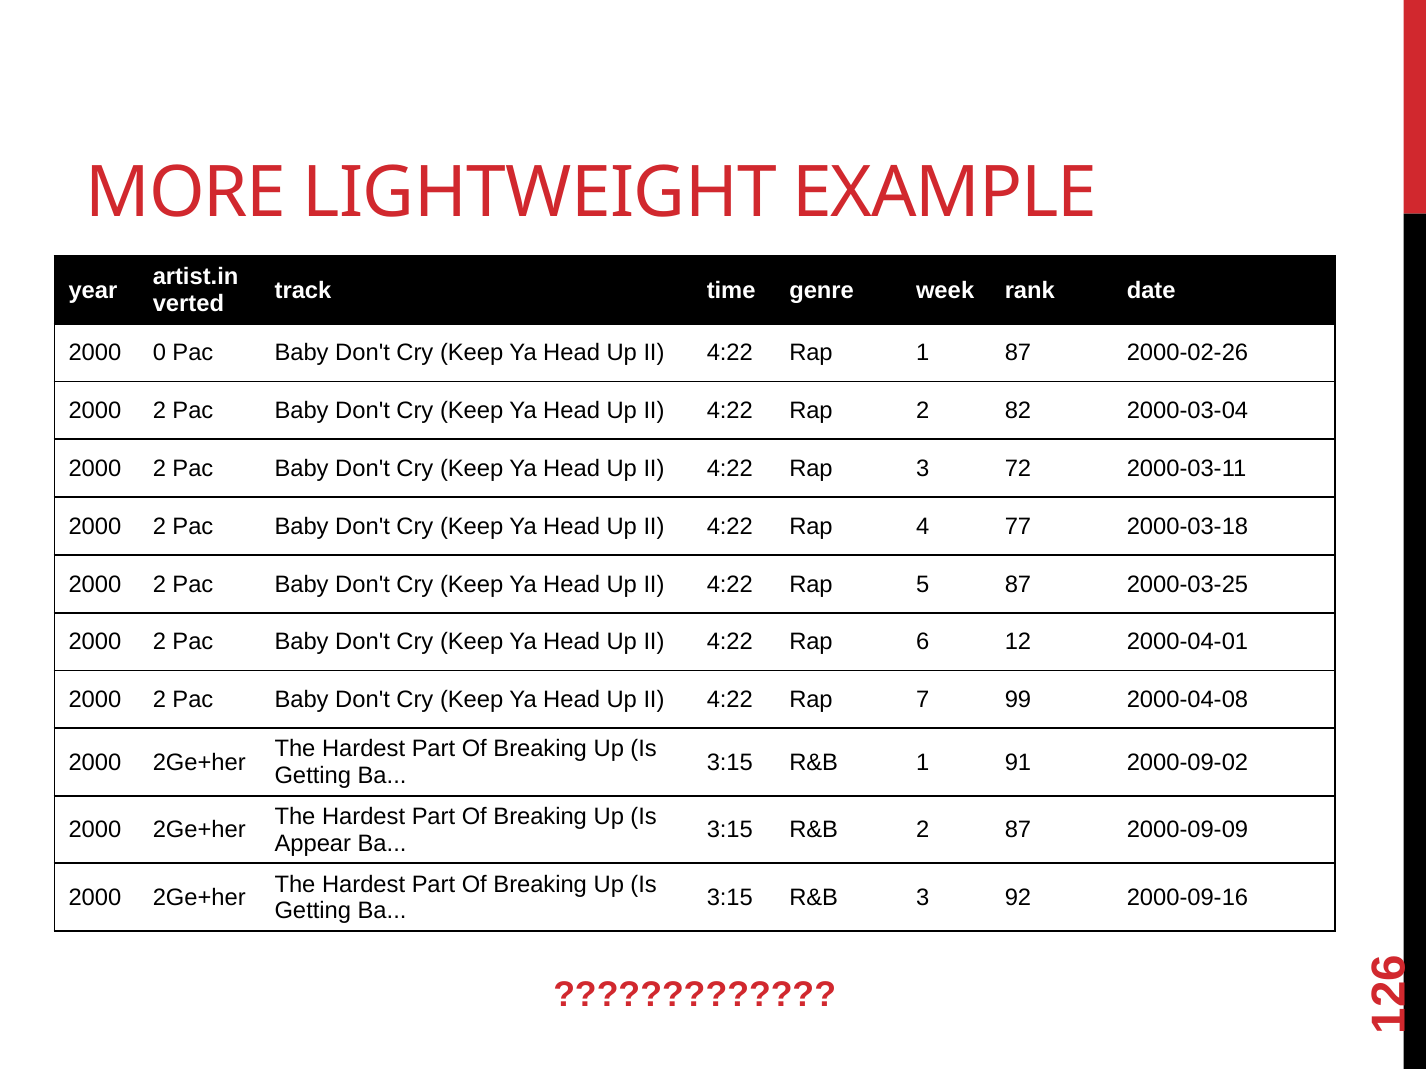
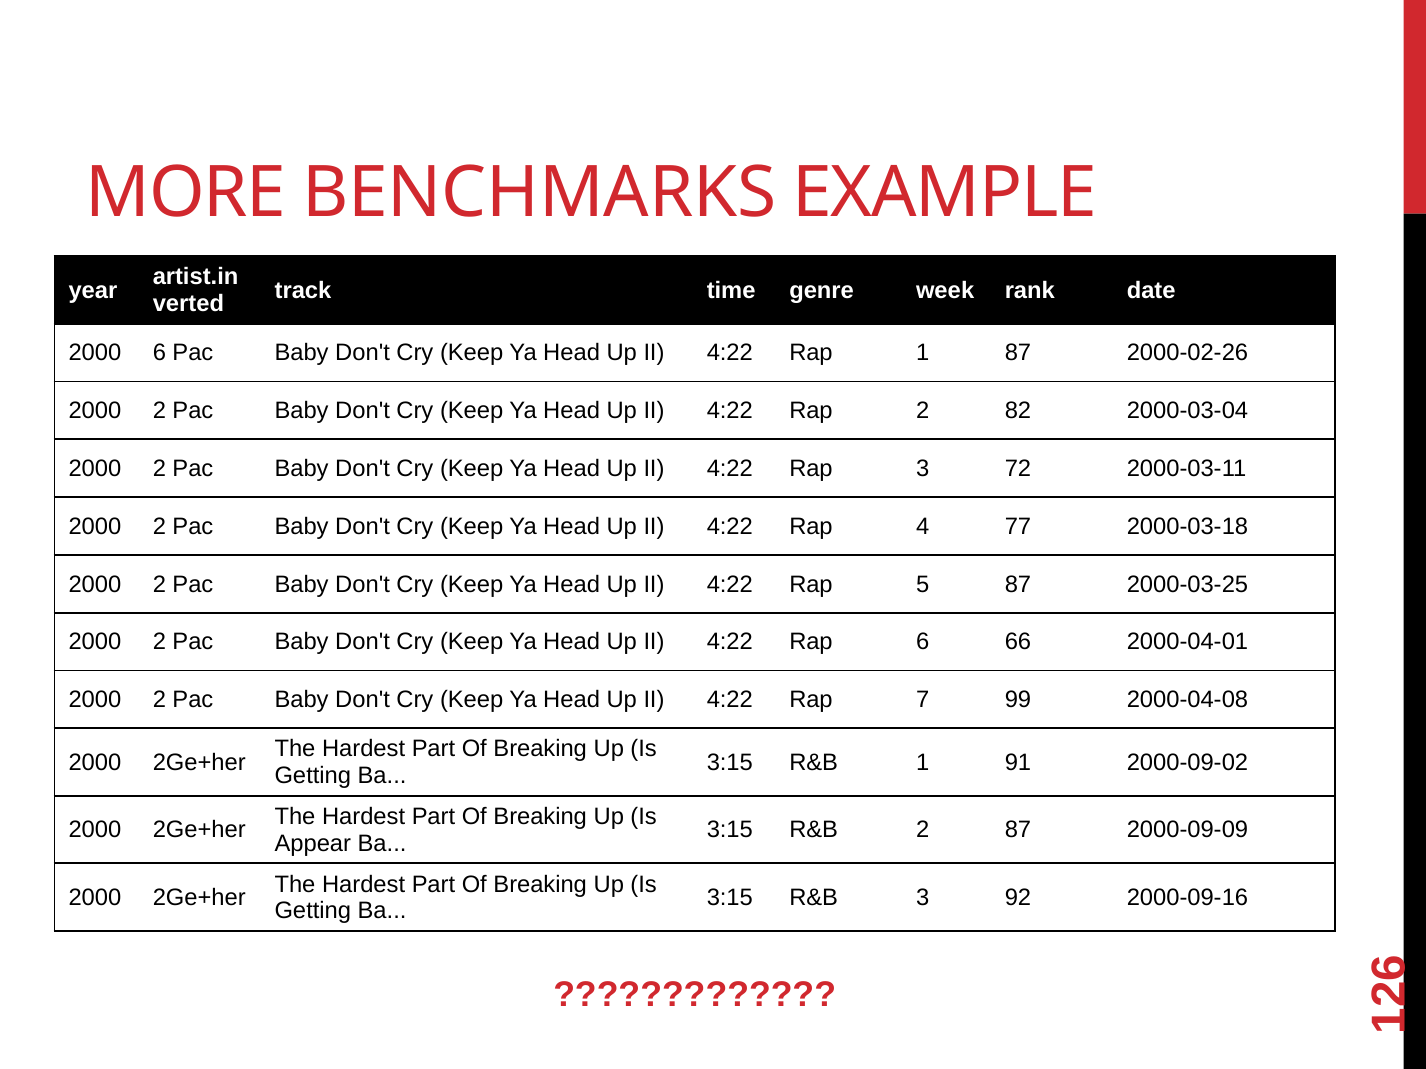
LIGHTWEIGHT: LIGHTWEIGHT -> BENCHMARKS (539, 193)
2000 0: 0 -> 6 (159, 353)
12: 12 -> 66 (1018, 642)
